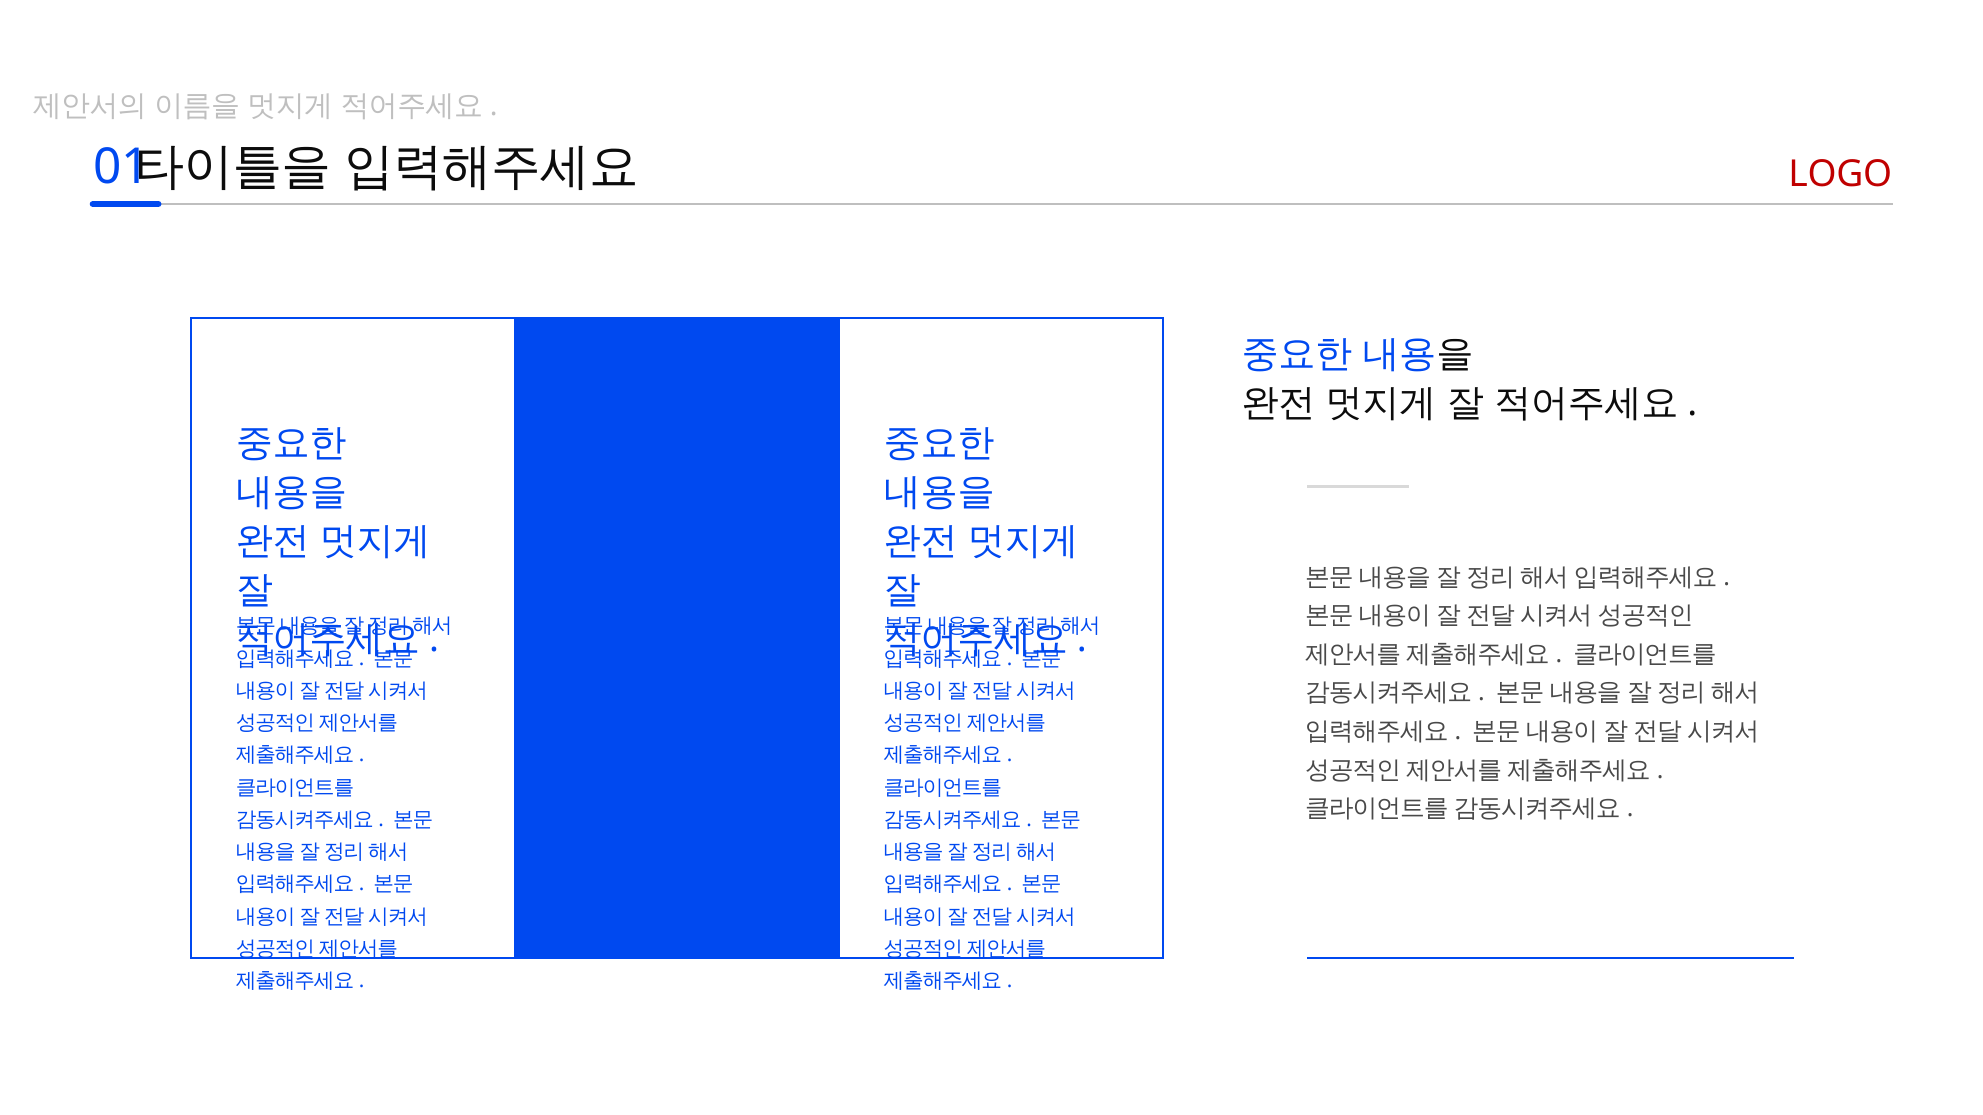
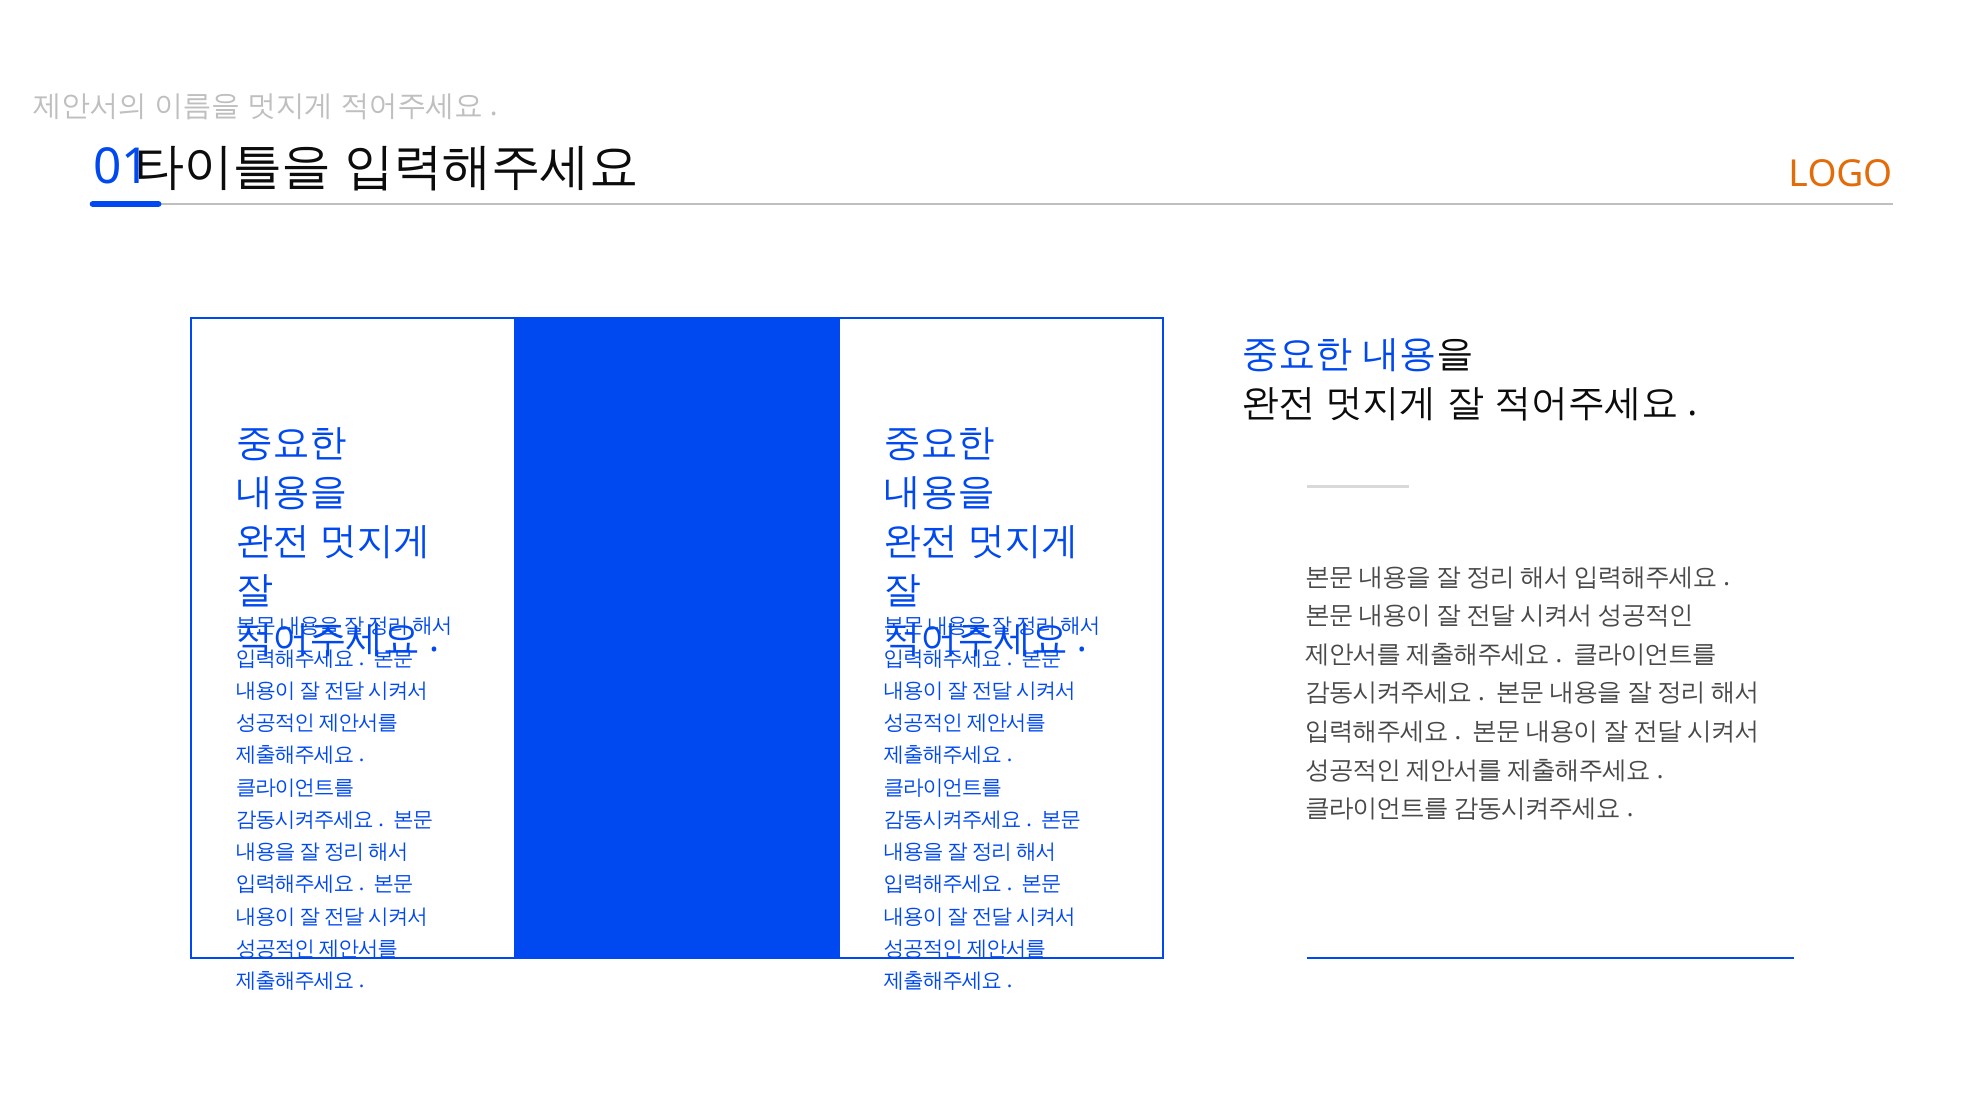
LOGO colour: red -> orange (1840, 174)
